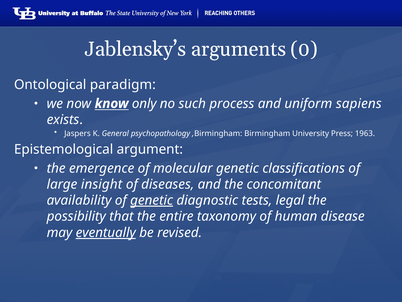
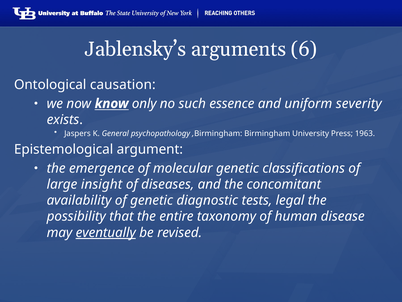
0: 0 -> 6 (304, 49)
paradigm: paradigm -> causation (123, 85)
process: process -> essence (232, 103)
sapiens: sapiens -> severity (359, 103)
genetic underline: present -> none (152, 200)
